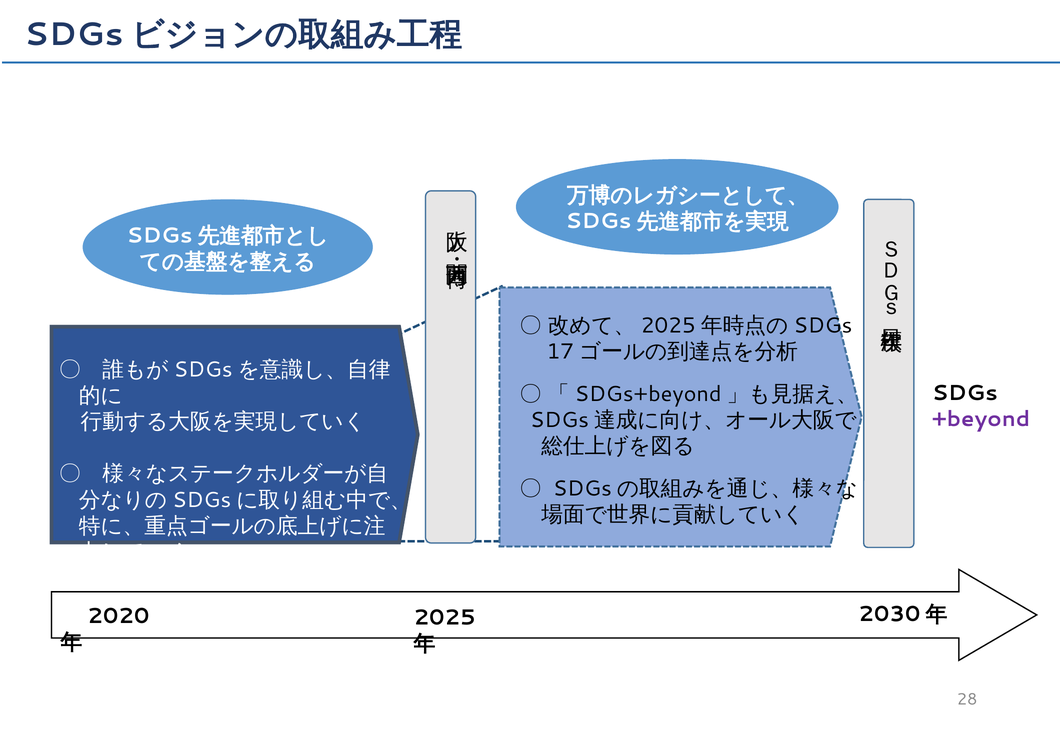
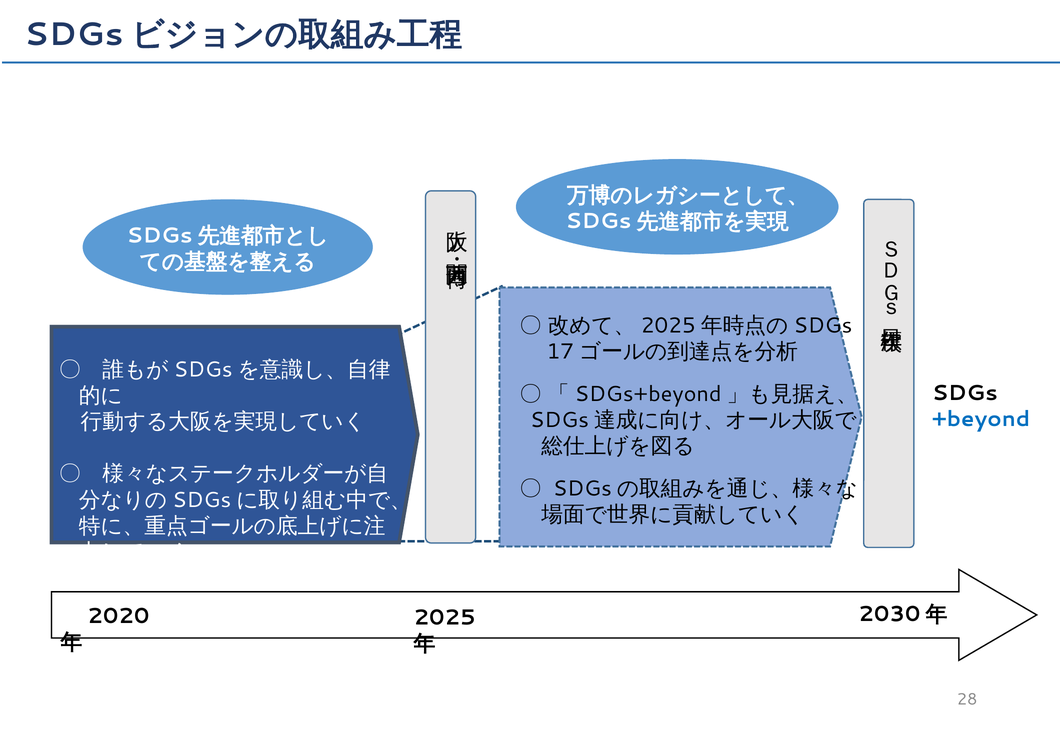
+beyond colour: purple -> blue (981, 419)
